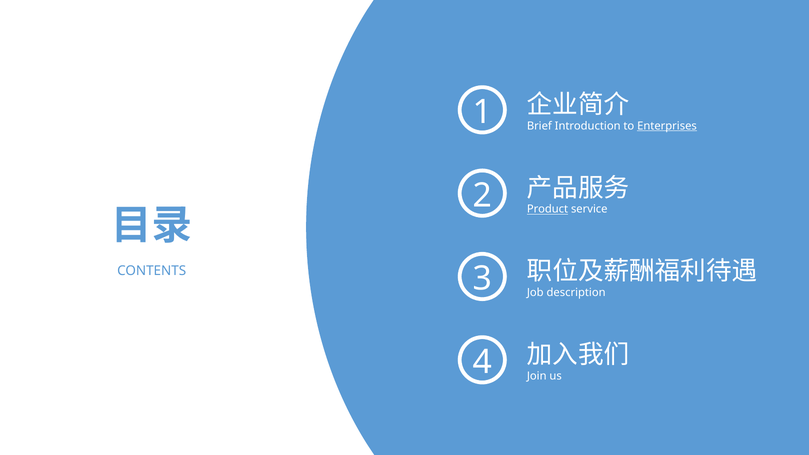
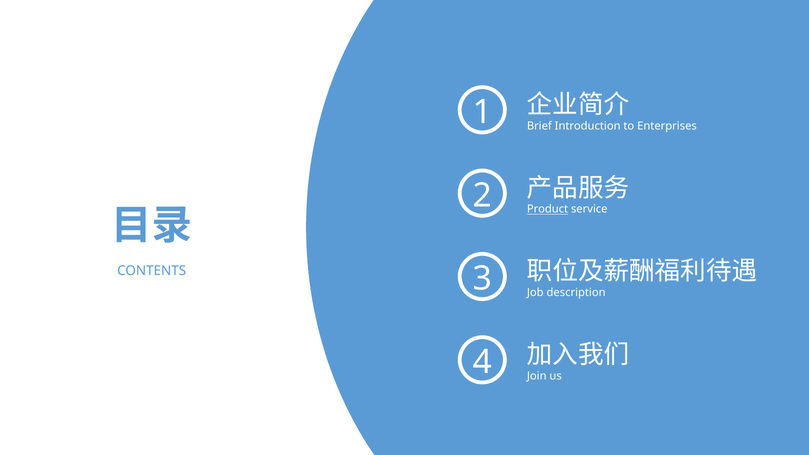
Enterprises underline: present -> none (667, 126)
